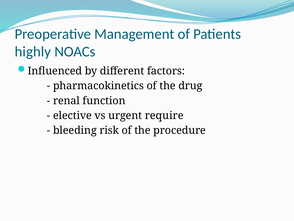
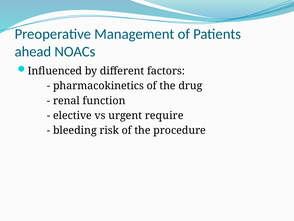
highly: highly -> ahead (33, 52)
